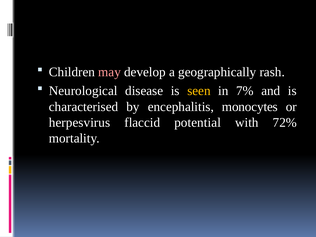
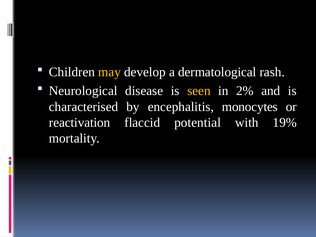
may colour: pink -> yellow (110, 72)
geographically: geographically -> dermatological (217, 72)
7%: 7% -> 2% (245, 91)
herpesvirus: herpesvirus -> reactivation (80, 122)
72%: 72% -> 19% (285, 122)
